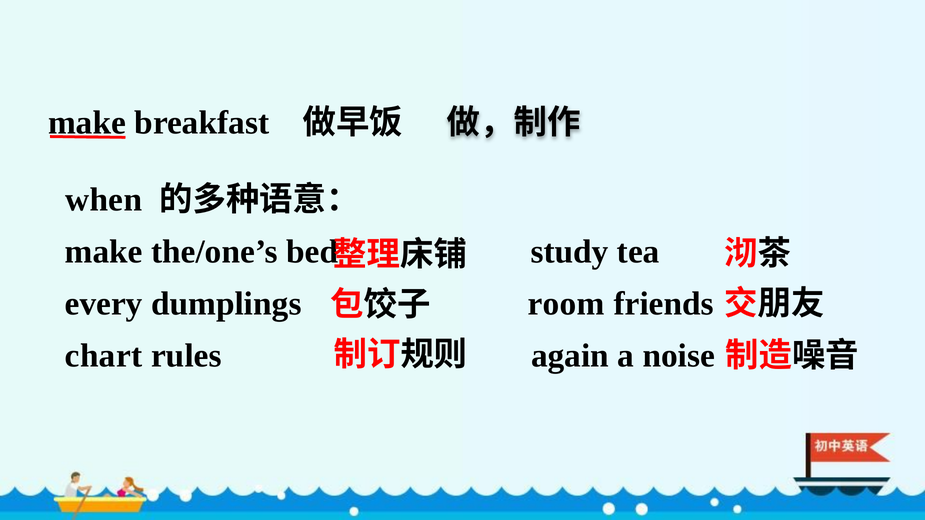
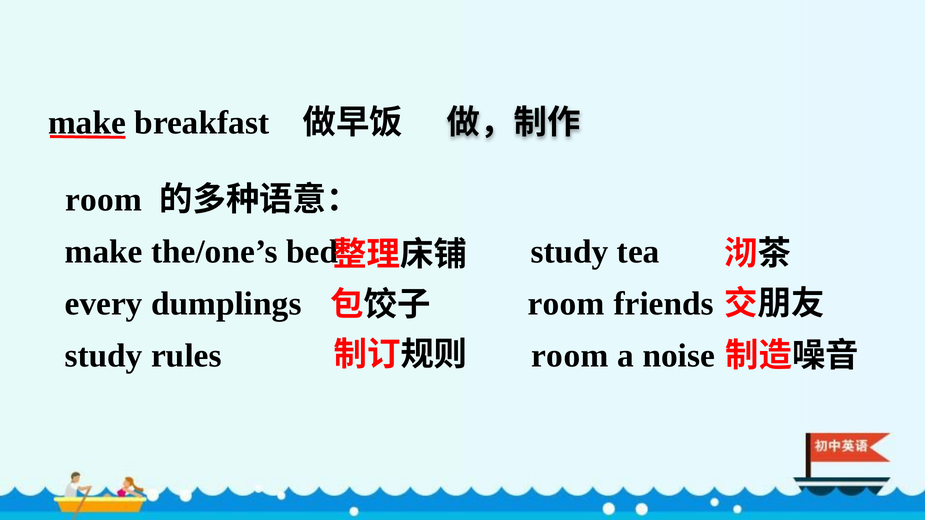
when: when -> room (104, 200)
chart: chart -> study (104, 356)
rules again: again -> room (570, 356)
